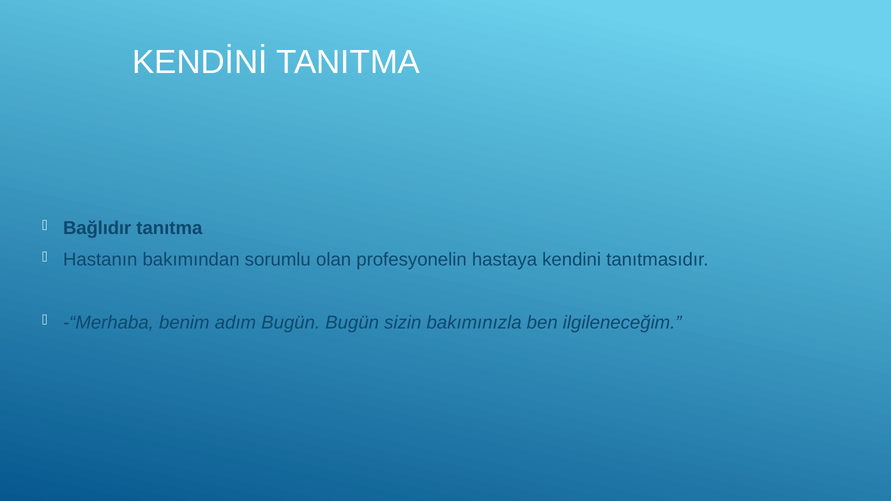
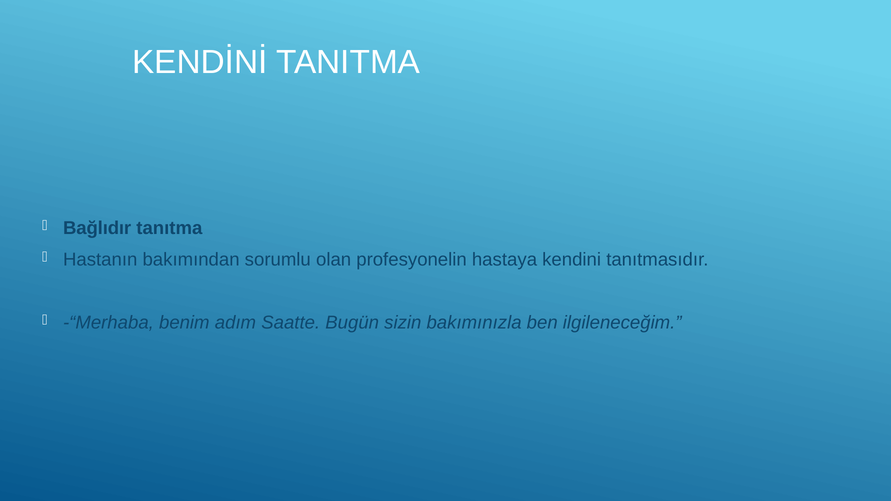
adım Bugün: Bugün -> Saatte (291, 323)
